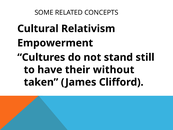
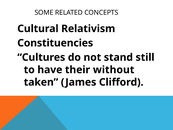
Empowerment: Empowerment -> Constituencies (55, 43)
